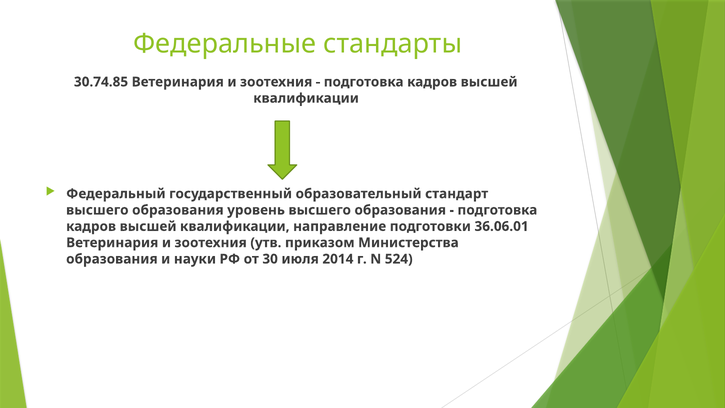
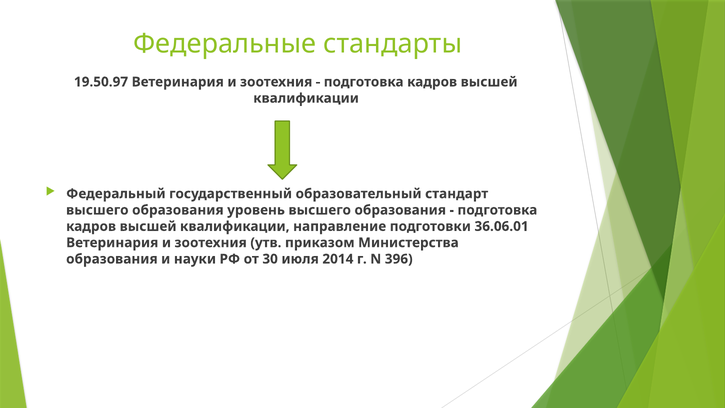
30.74.85: 30.74.85 -> 19.50.97 (101, 82)
524: 524 -> 396 (399, 259)
